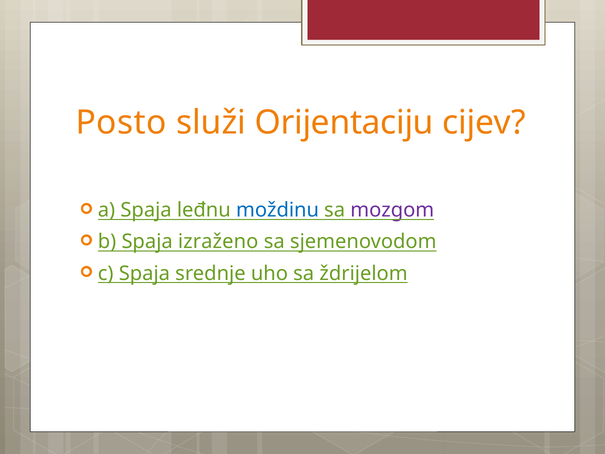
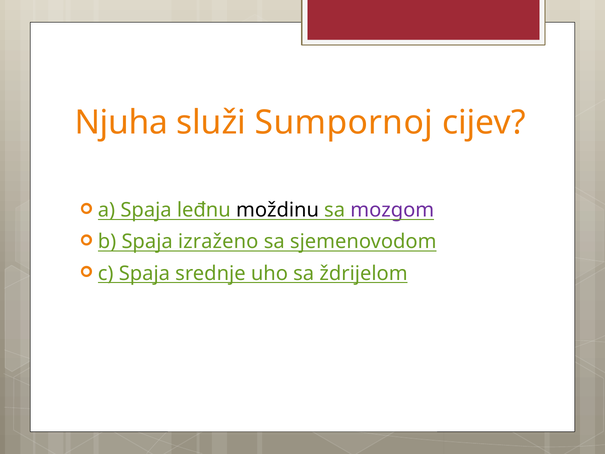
Posto: Posto -> Njuha (121, 123)
Orijentaciju: Orijentaciju -> Sumpornoj (344, 123)
moždinu colour: blue -> black (278, 210)
